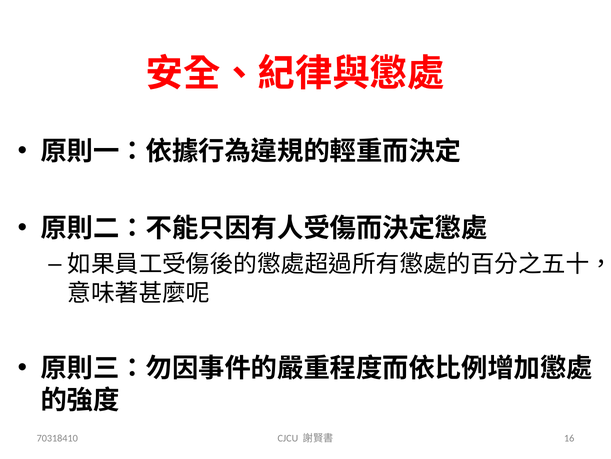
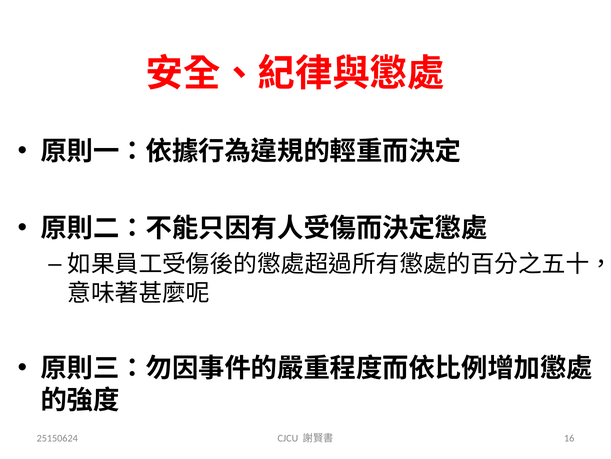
70318410: 70318410 -> 25150624 (57, 438)
